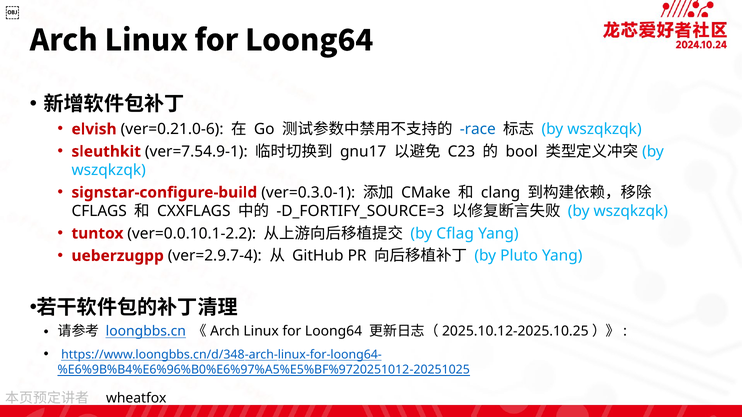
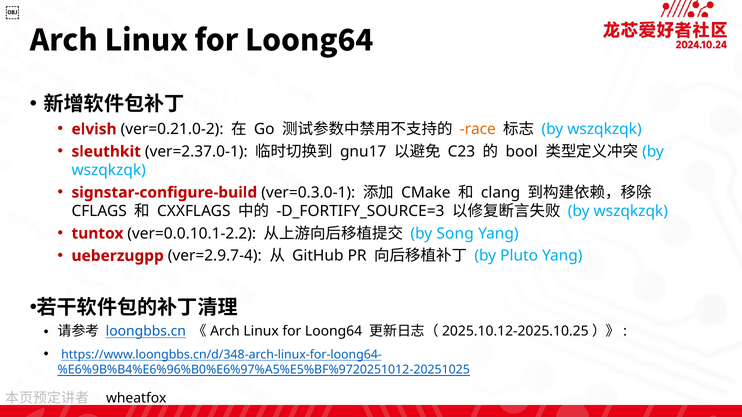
ver=0.21.0-6: ver=0.21.0-6 -> ver=0.21.0-2 (172, 129)
race colour: blue -> orange (478, 129)
ver=7.54.9-1: ver=7.54.9-1 -> ver=2.37.0-1 (196, 152)
Cflag: Cflag -> Song (455, 234)
